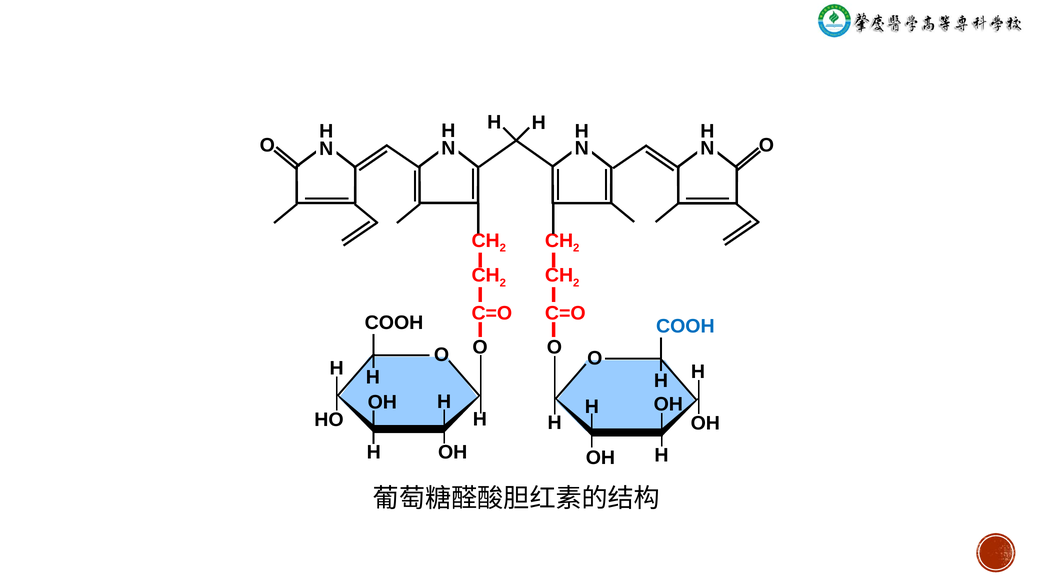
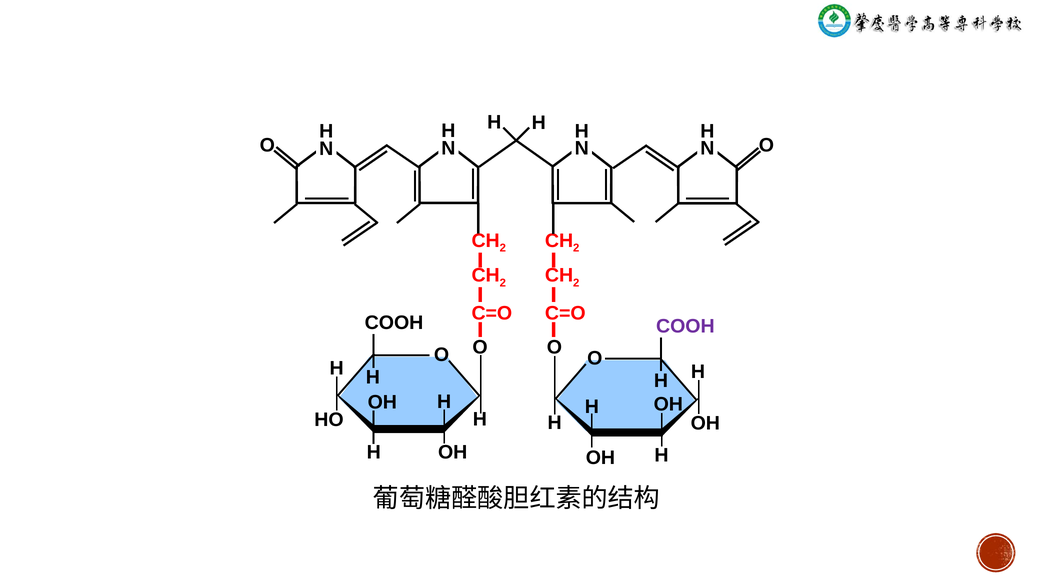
COOH colour: blue -> purple (685, 326)
